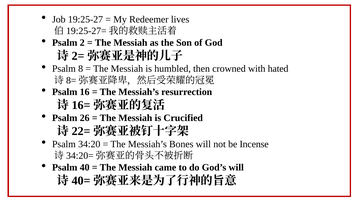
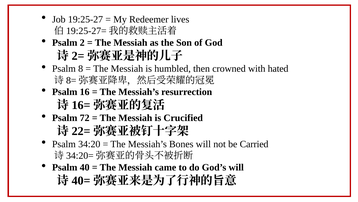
26: 26 -> 72 (85, 118)
Incense: Incense -> Carried (254, 144)
